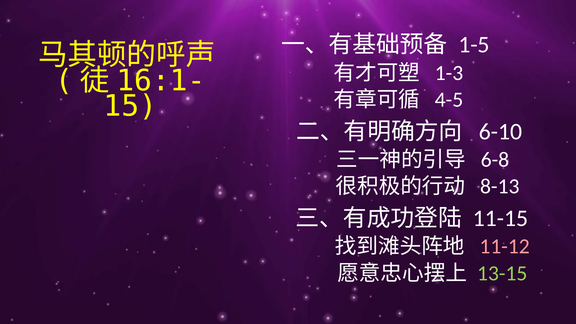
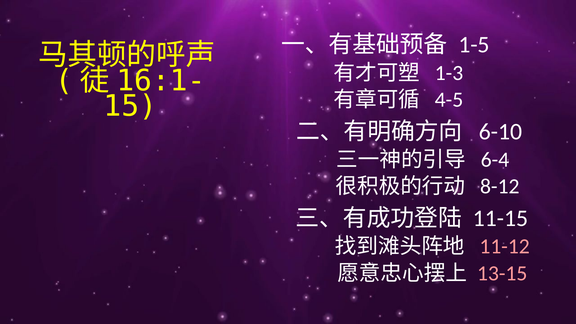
6-8: 6-8 -> 6-4 (495, 160)
8-13: 8-13 -> 8-12 (500, 187)
13-15 colour: light green -> pink (502, 273)
